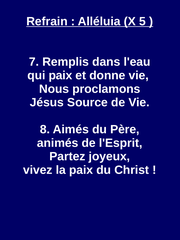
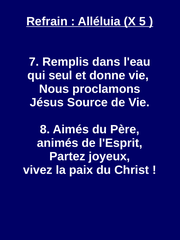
qui paix: paix -> seul (60, 75)
